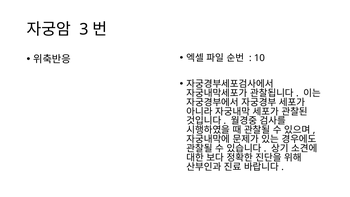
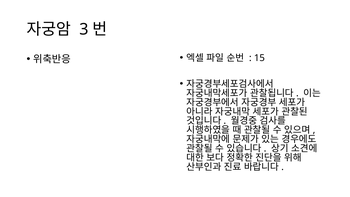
10: 10 -> 15 (259, 58)
